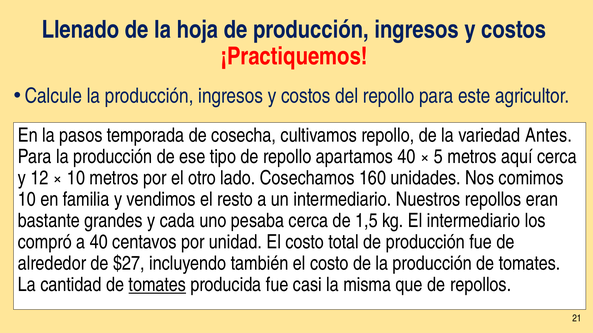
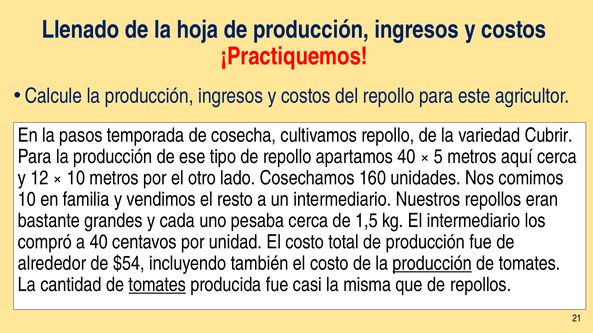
Antes: Antes -> Cubrir (549, 136)
$27: $27 -> $54 (129, 264)
producción underline: none -> present (432, 264)
